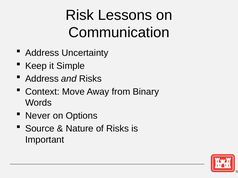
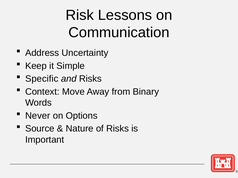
Address: Address -> Specific (42, 79)
